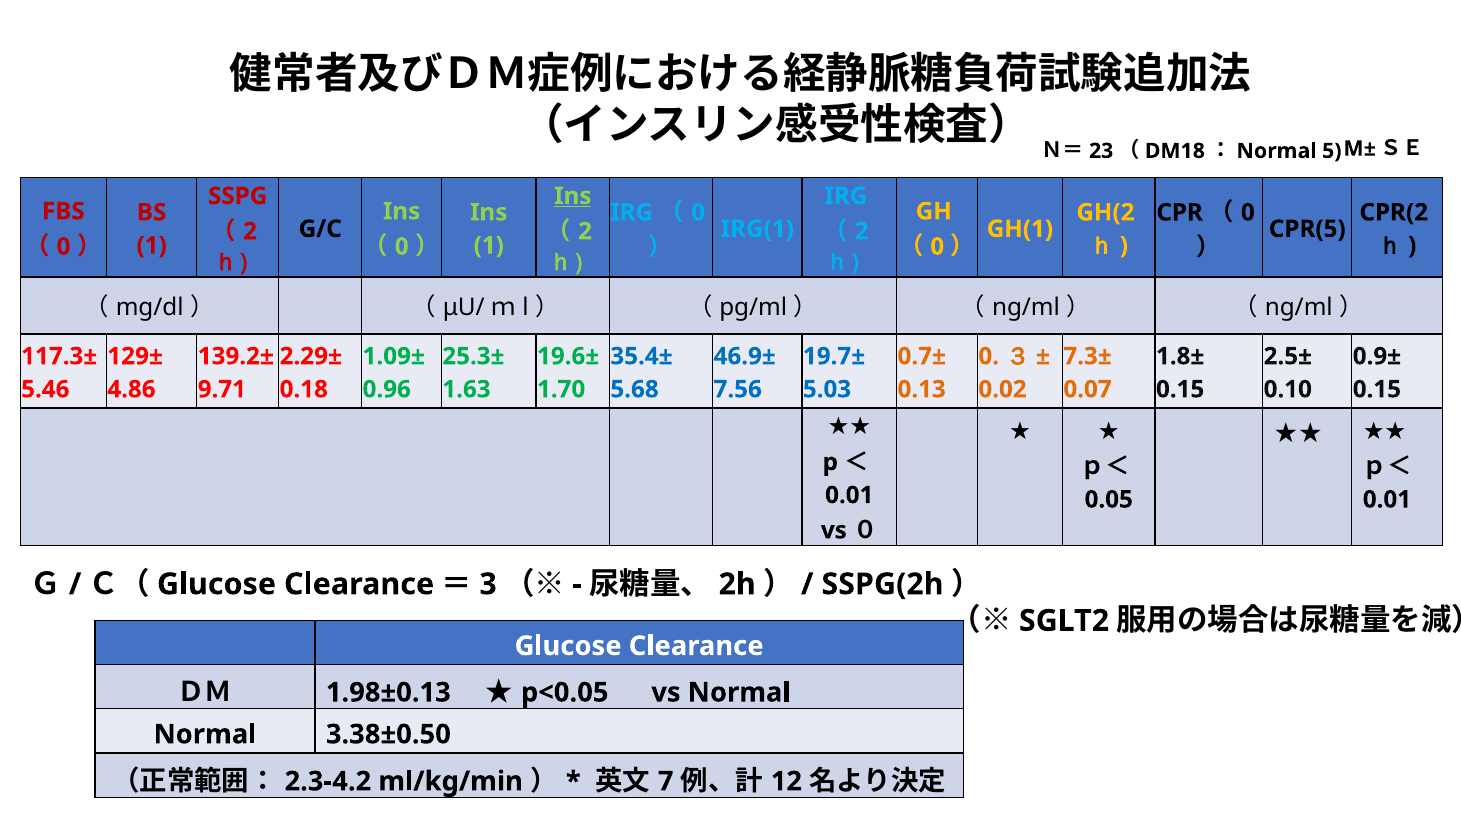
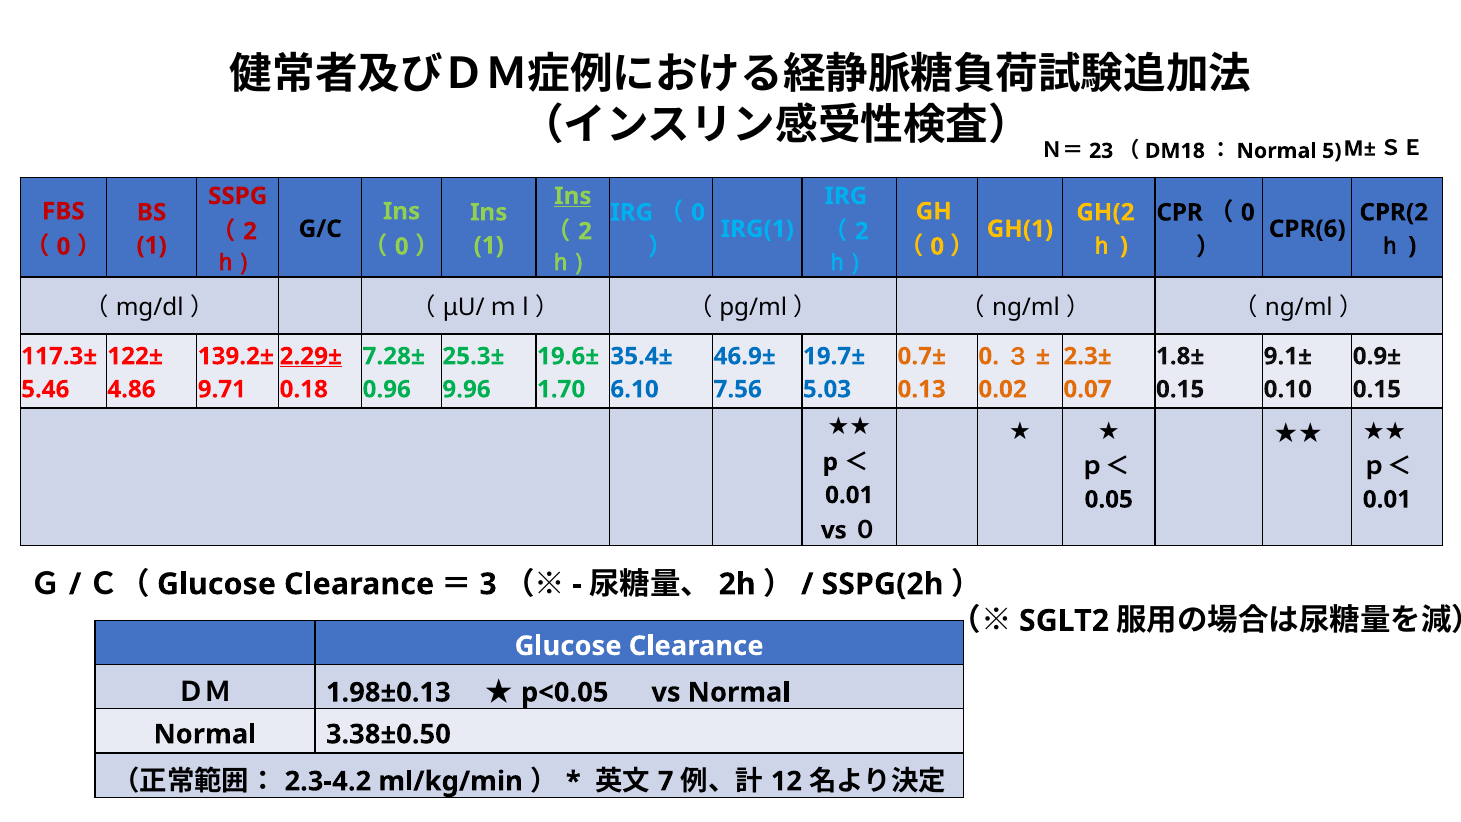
CPR(5: CPR(5 -> CPR(6 (1307, 229)
129±: 129± -> 122± (135, 356)
2.29± underline: none -> present (311, 356)
1.09±: 1.09± -> 7.28± (394, 356)
7.3±: 7.3± -> 2.3± (1088, 356)
2.5±: 2.5± -> 9.1± (1288, 356)
1.63: 1.63 -> 9.96 (467, 389)
5.68: 5.68 -> 6.10 (635, 389)
